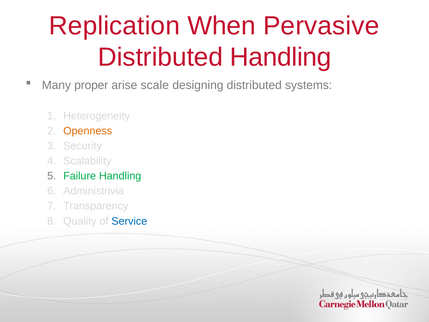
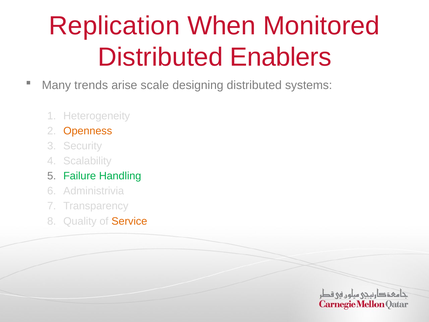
Pervasive: Pervasive -> Monitored (321, 26)
Distributed Handling: Handling -> Enablers (281, 57)
proper: proper -> trends (91, 85)
Service colour: blue -> orange (129, 221)
